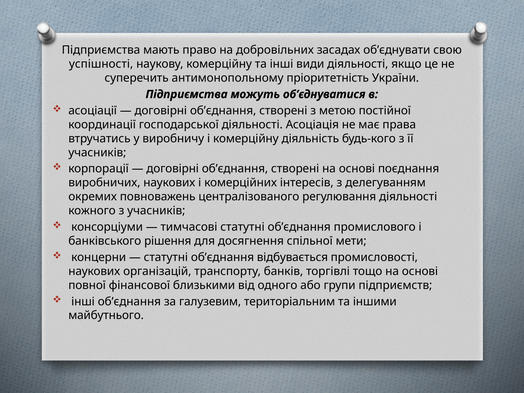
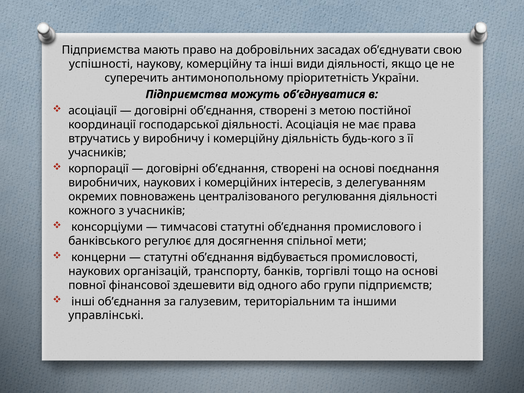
рішення: рішення -> регулює (168, 241)
близькими: близькими -> здешевити (204, 285)
майбутнього: майбутнього -> управлінські (106, 315)
